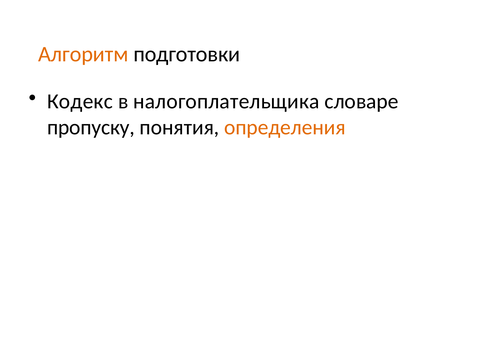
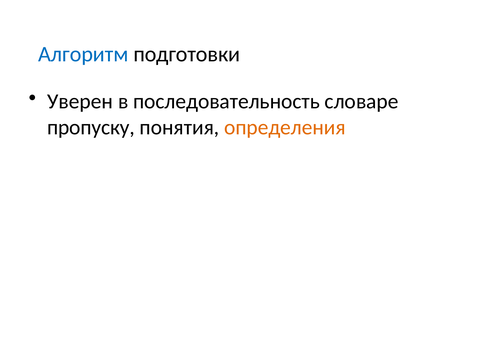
Алгоритм colour: orange -> blue (83, 54)
Кодекс: Кодекс -> Уверен (80, 101)
налогоплательщика: налогоплательщика -> последовательность (226, 101)
